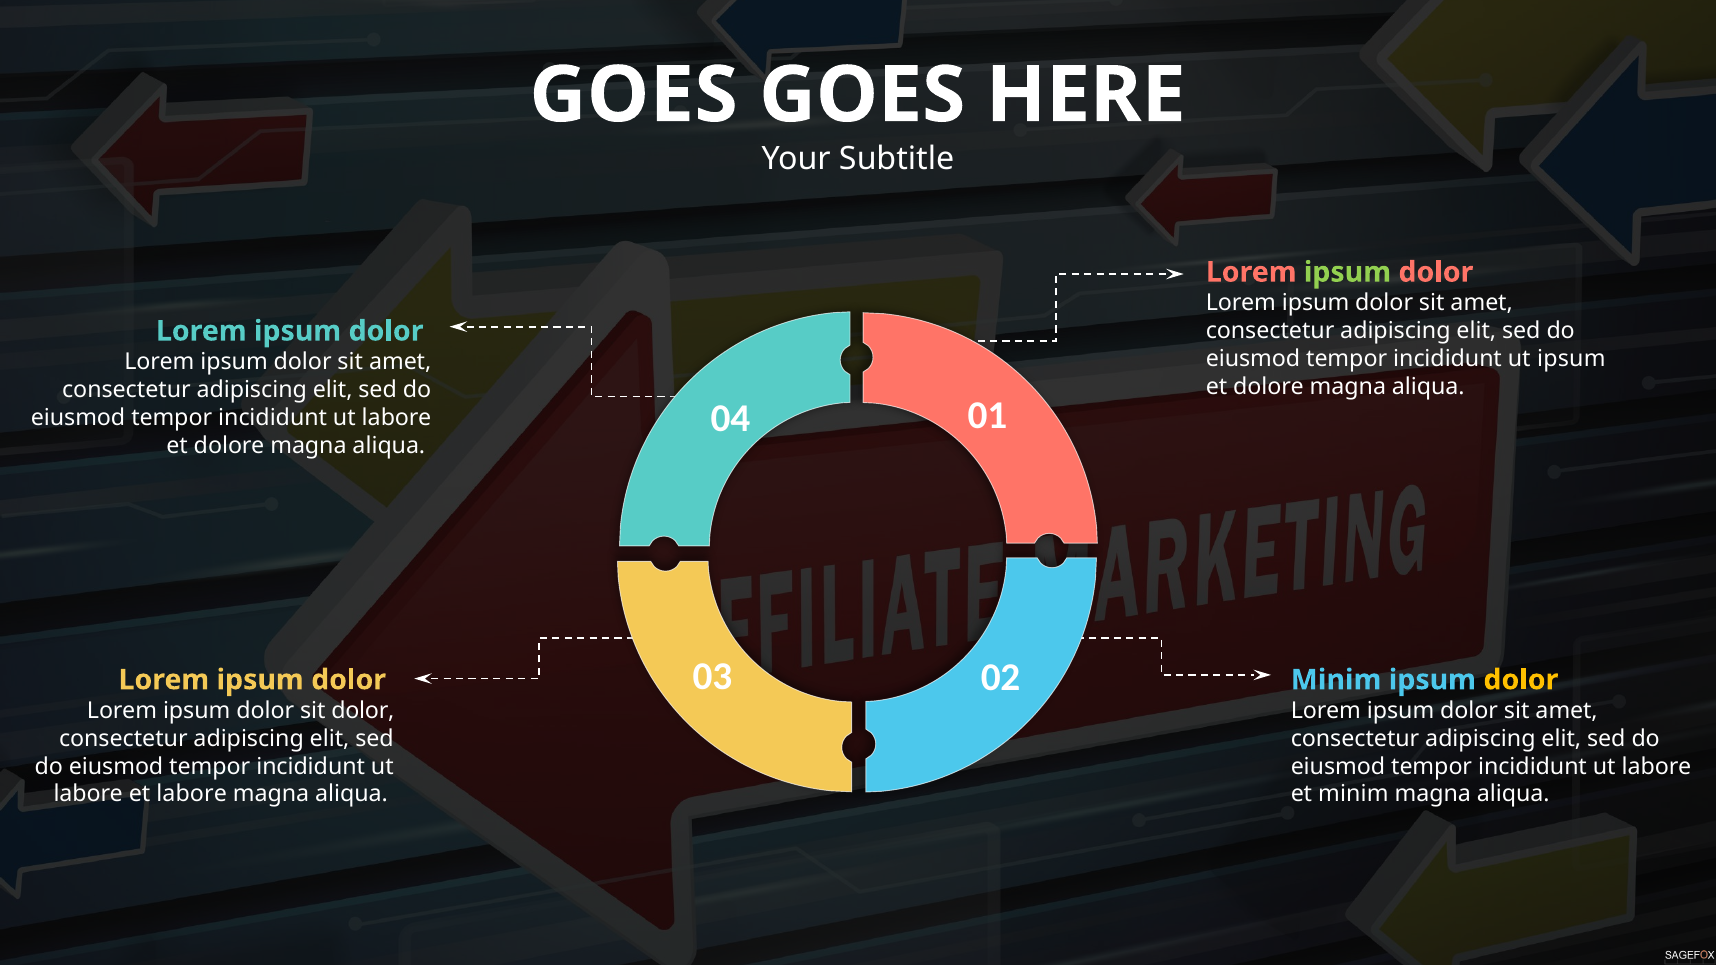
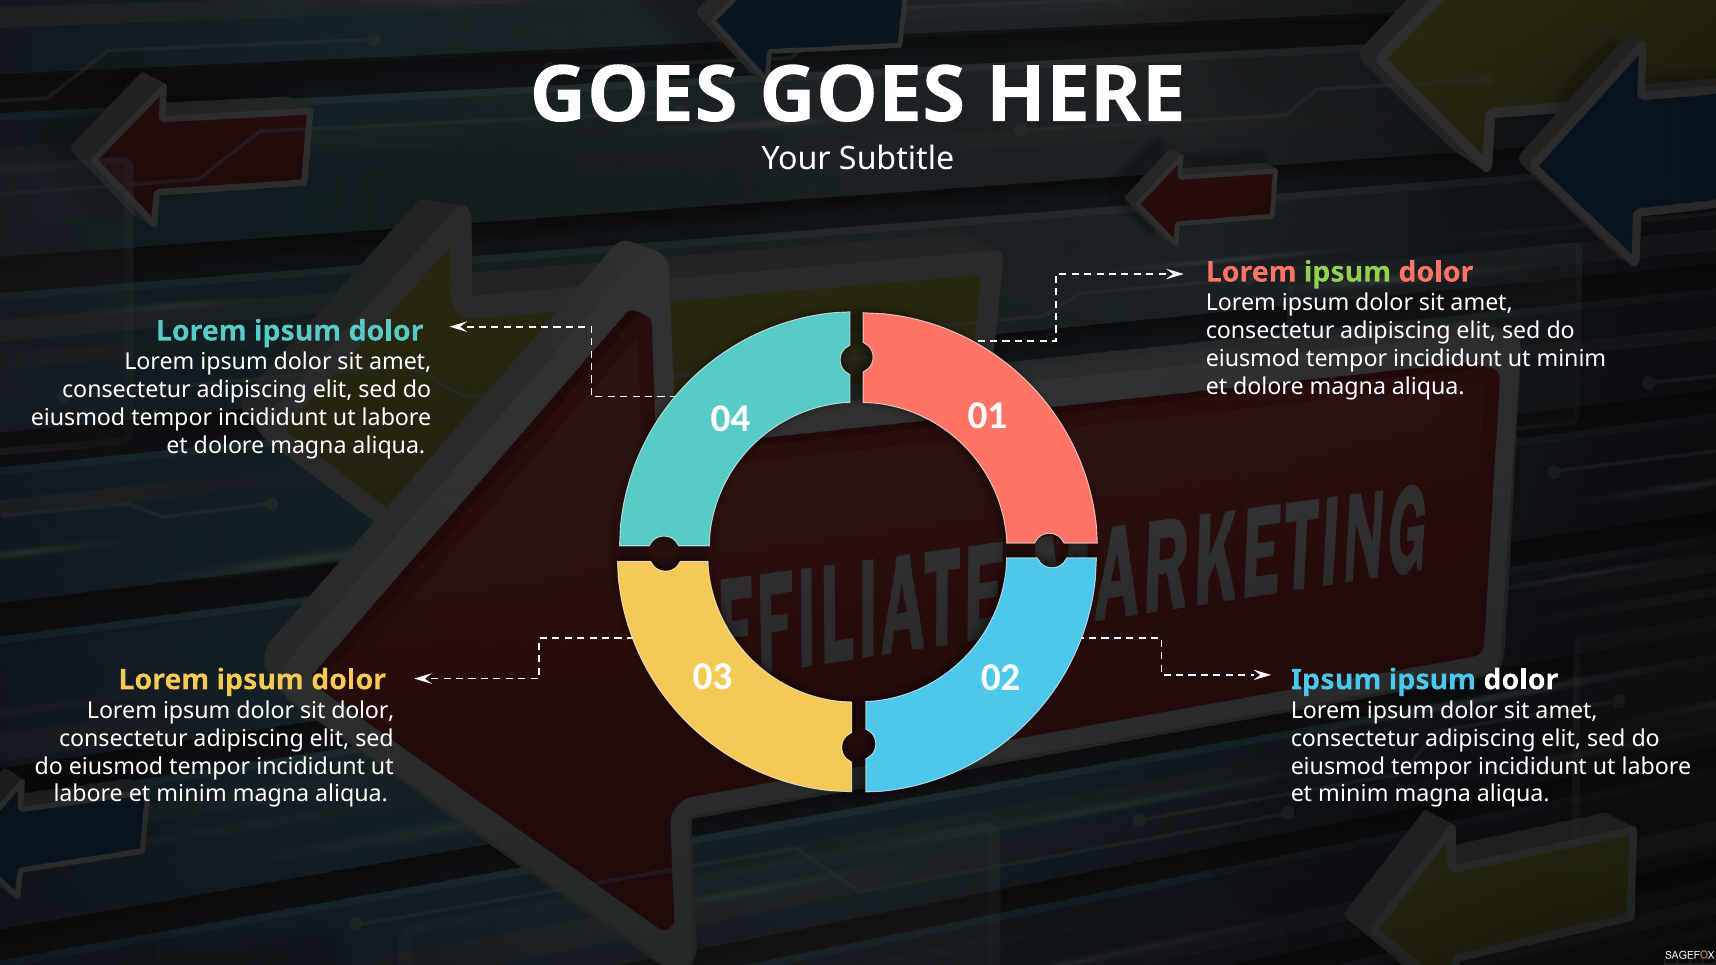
ut ipsum: ipsum -> minim (1571, 359)
Minim: Minim -> Ipsum (1336, 680)
dolor colour: yellow -> white (1521, 680)
labore: labore -> minim (192, 795)
